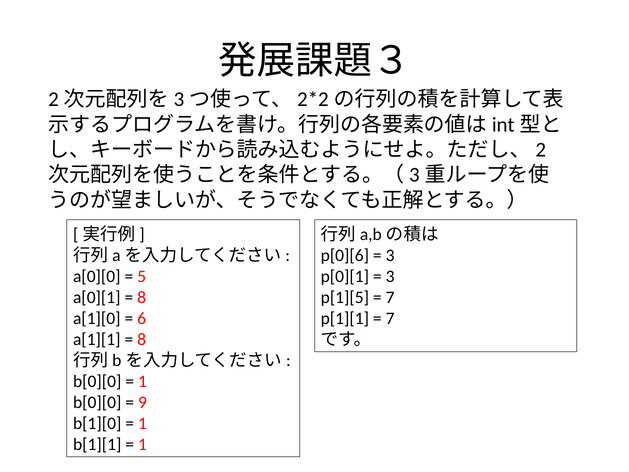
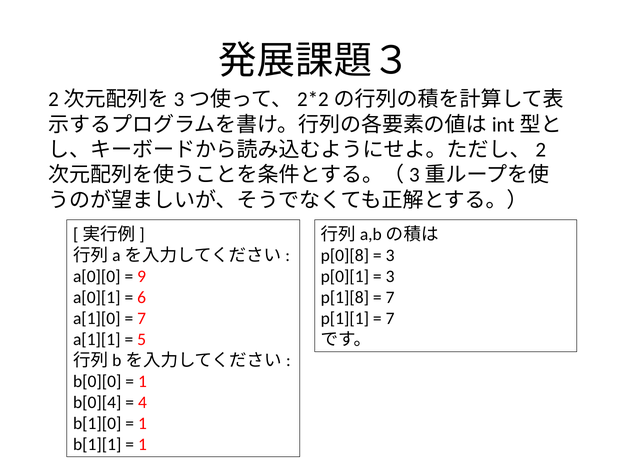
p[0][6: p[0][6 -> p[0][8 (345, 255)
5: 5 -> 9 (142, 276)
8: 8 -> 6 (142, 297)
p[1][5: p[1][5 -> p[1][8 (345, 297)
6: 6 -> 7 (142, 318)
8: 8 -> 5 (142, 339)
b[0][0: b[0][0 -> b[0][4 (97, 402)
9: 9 -> 4 (142, 402)
